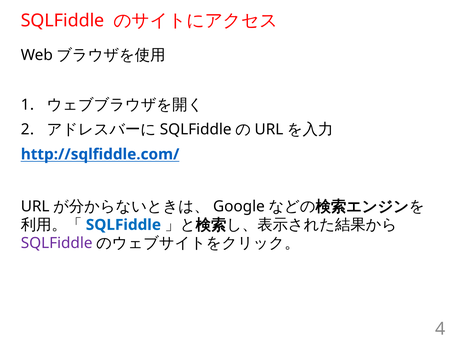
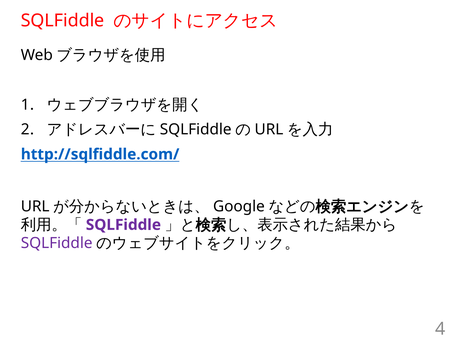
SQLFiddle colour: blue -> purple (123, 225)
